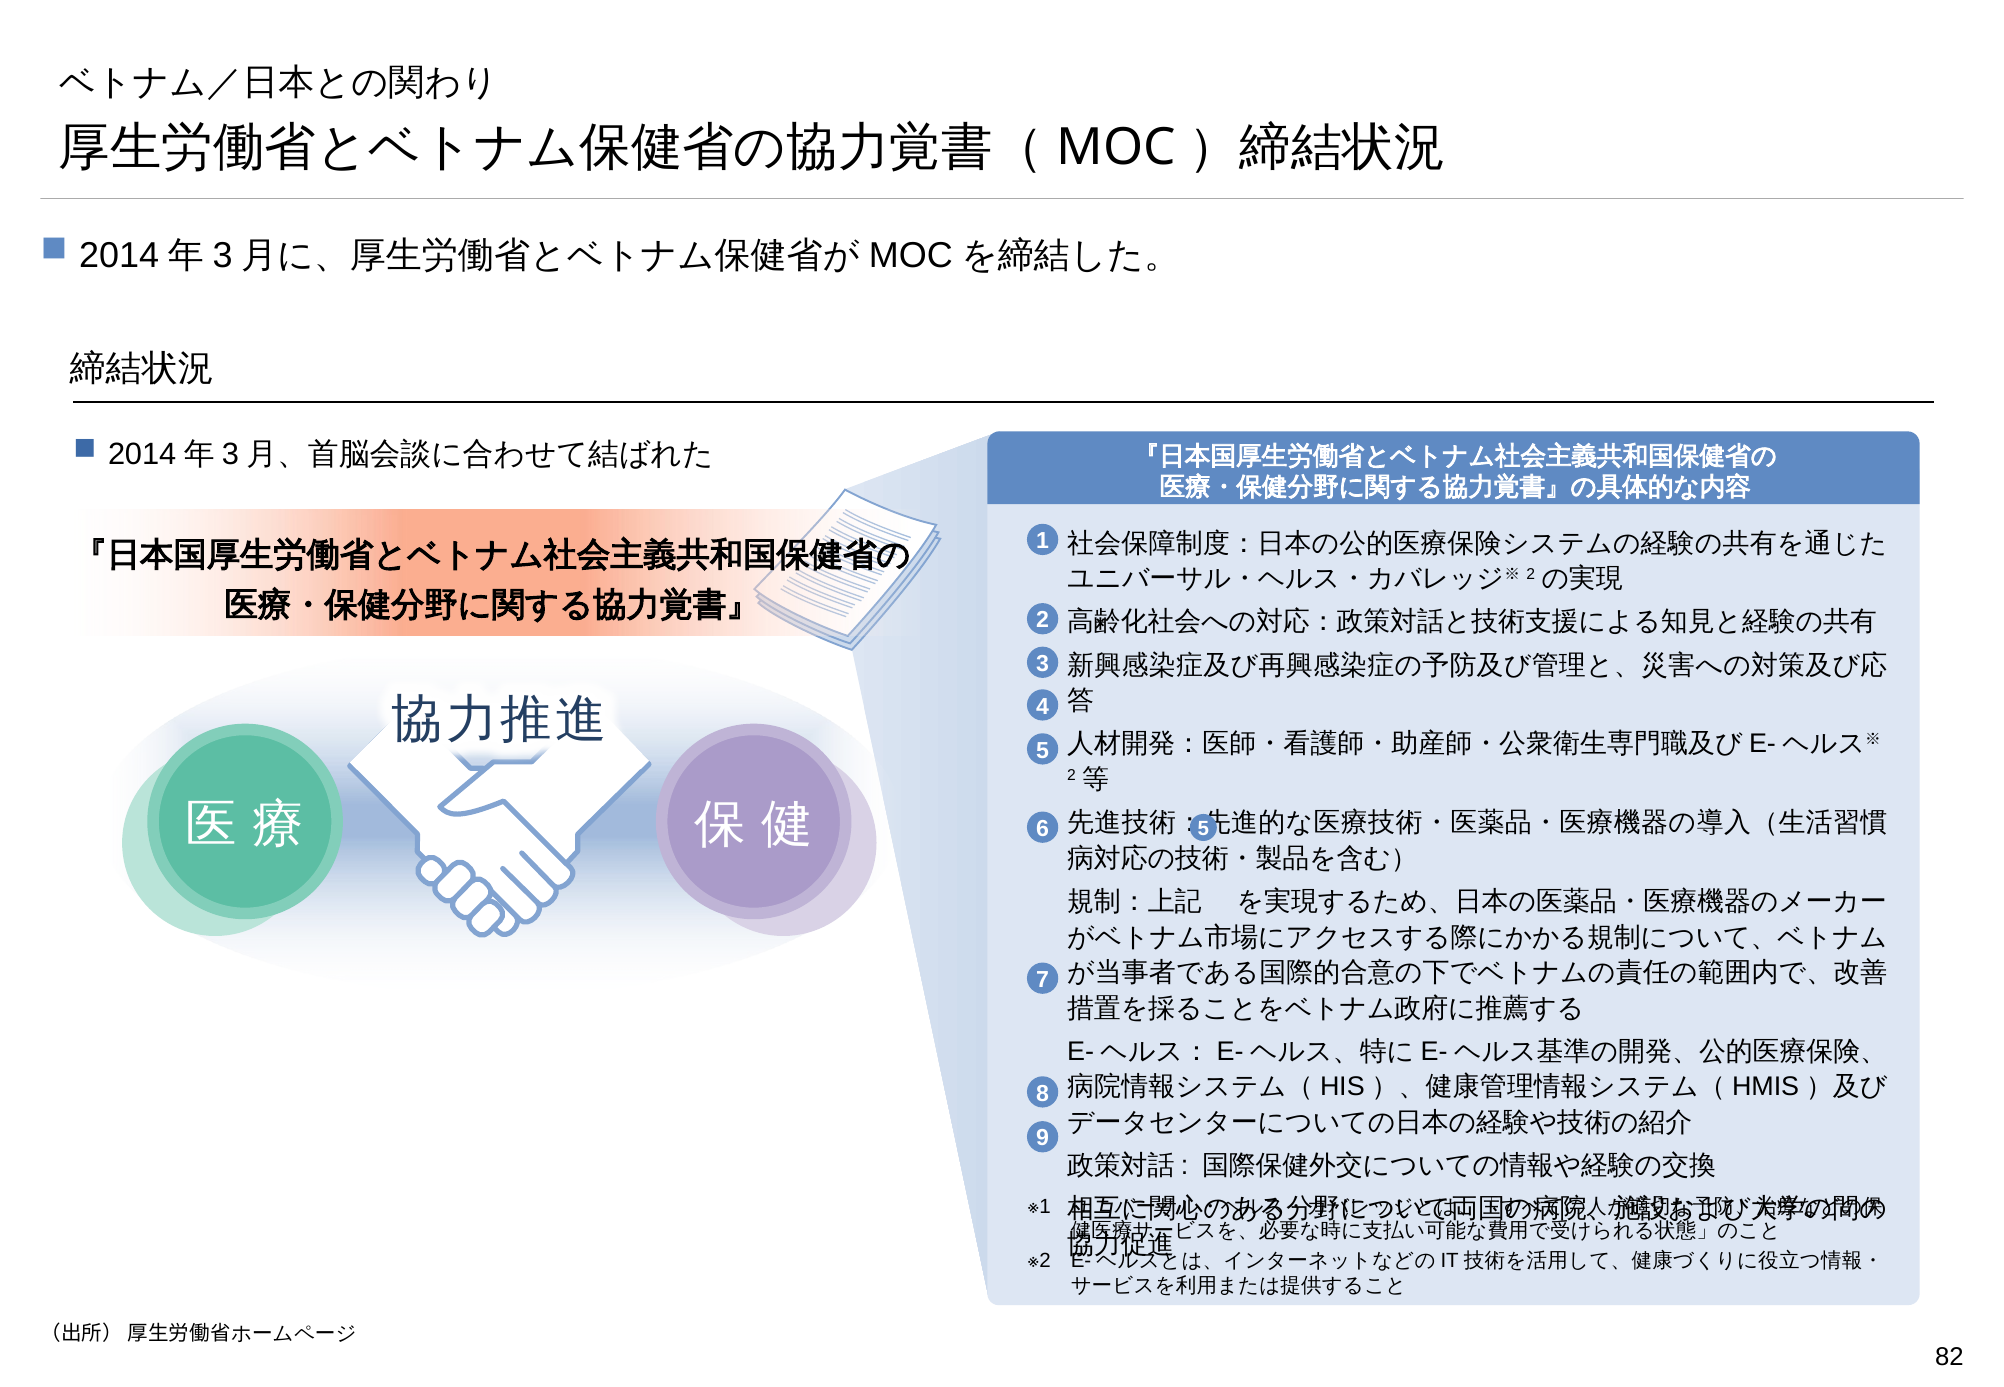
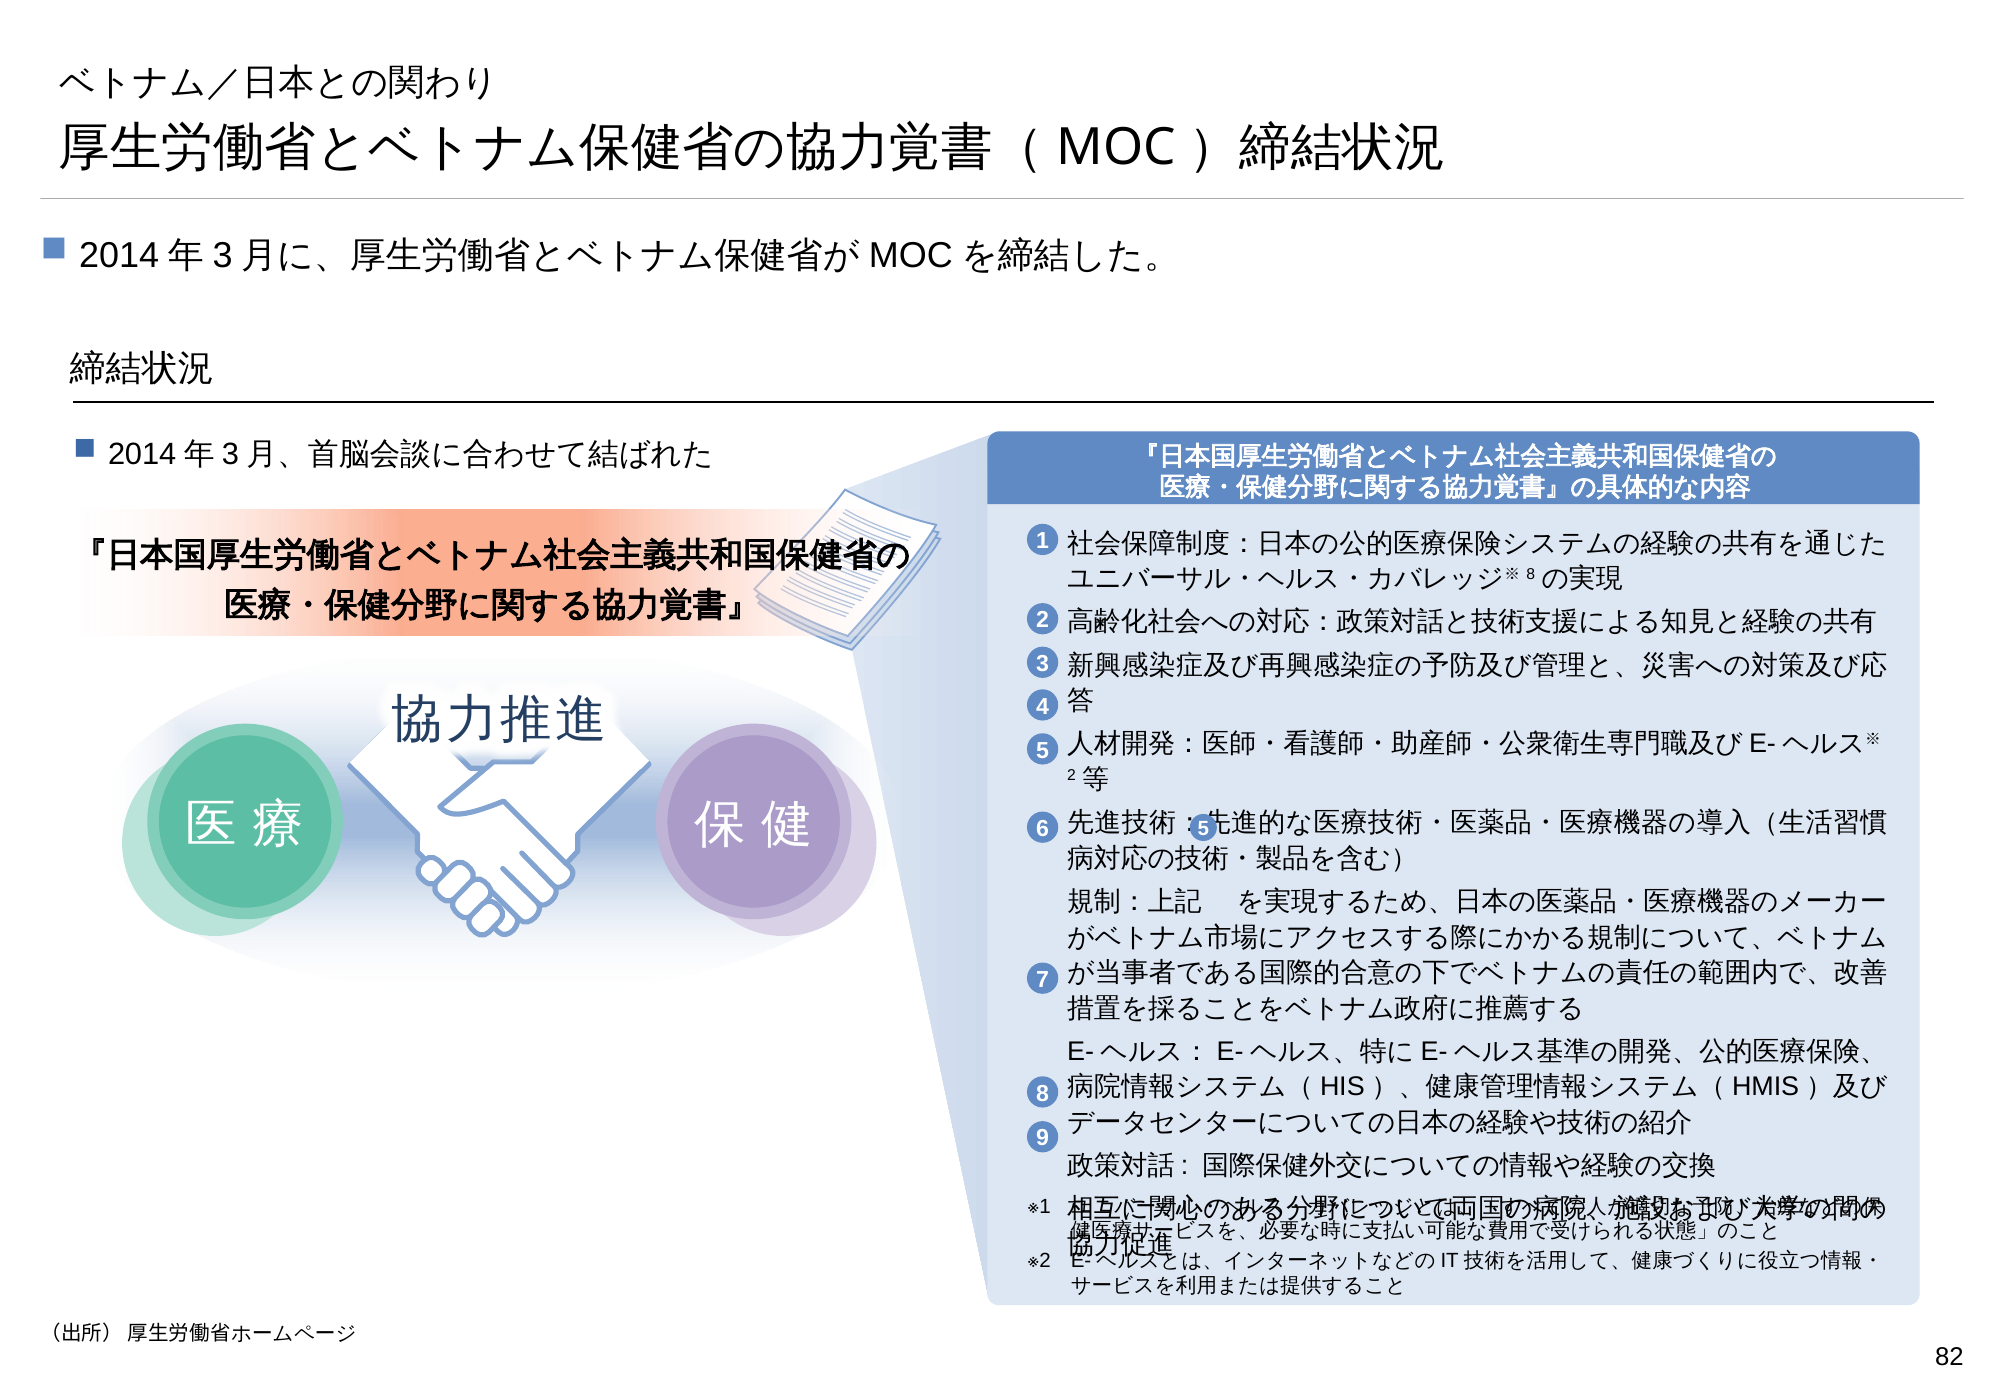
2: 2 -> 8 (1531, 575)
